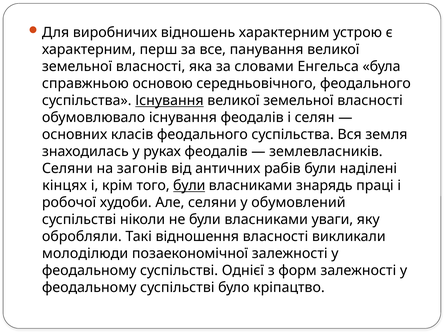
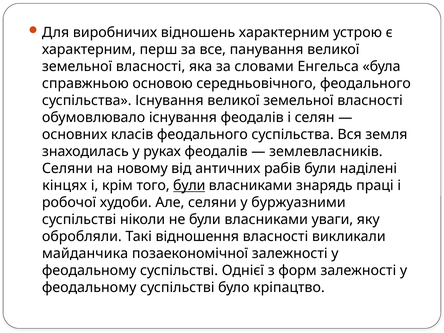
Існування underline: present -> none (169, 101)
загонів: загонів -> новому (142, 169)
обумовлений: обумовлений -> буржуазними (298, 203)
молоділюди: молоділюди -> майданчика (85, 254)
